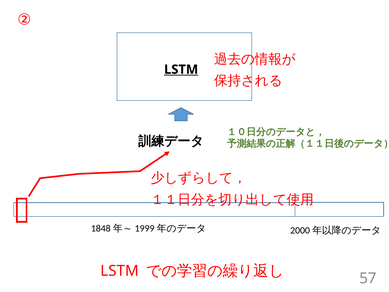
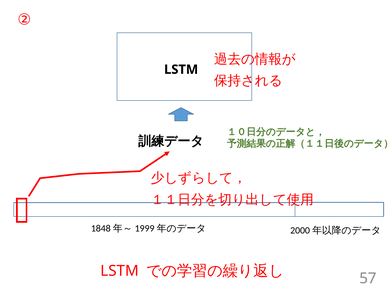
LSTM underline: present -> none (181, 69)
